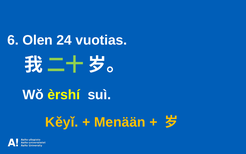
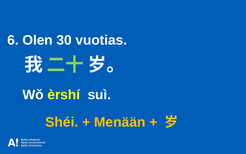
24: 24 -> 30 (64, 40)
Kěyǐ: Kěyǐ -> Shéi (62, 122)
